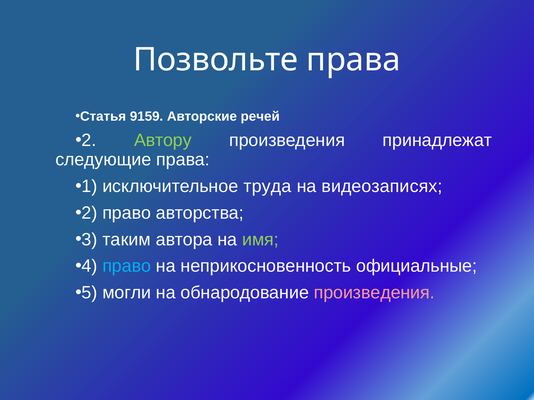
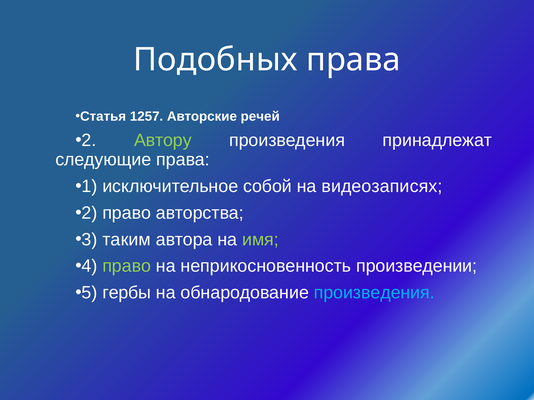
Позвольте: Позвольте -> Подобных (215, 60)
9159: 9159 -> 1257 (147, 116)
труда: труда -> собой (268, 186)
право colour: light blue -> light green (127, 266)
официальные: официальные -> произведении (417, 266)
могли: могли -> гербы (127, 293)
произведения colour: pink -> light blue (374, 293)
